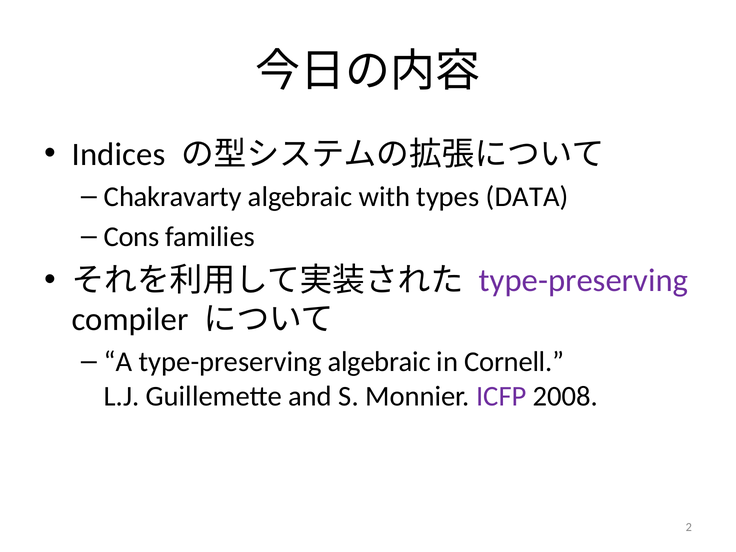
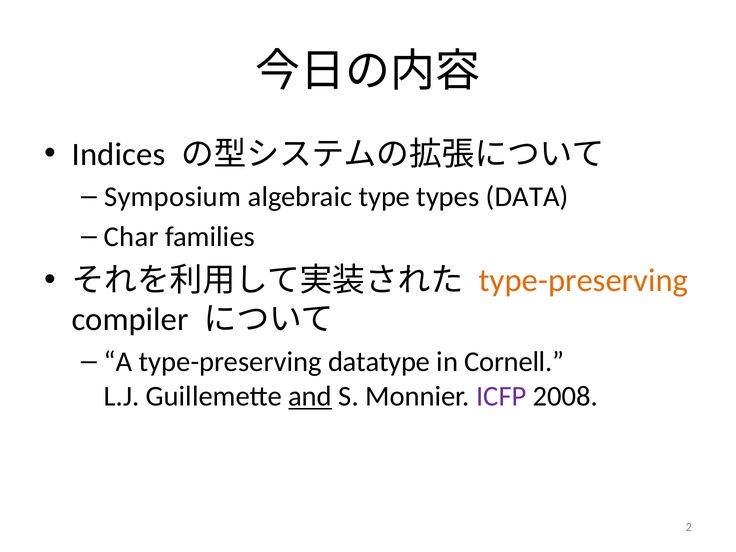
Chakravarty: Chakravarty -> Symposium (173, 197)
with: with -> type (384, 197)
Cons: Cons -> Char (131, 237)
type-preserving colour: purple -> orange (584, 280)
type-preserving algebraic: algebraic -> datatype (379, 362)
and underline: none -> present (310, 396)
